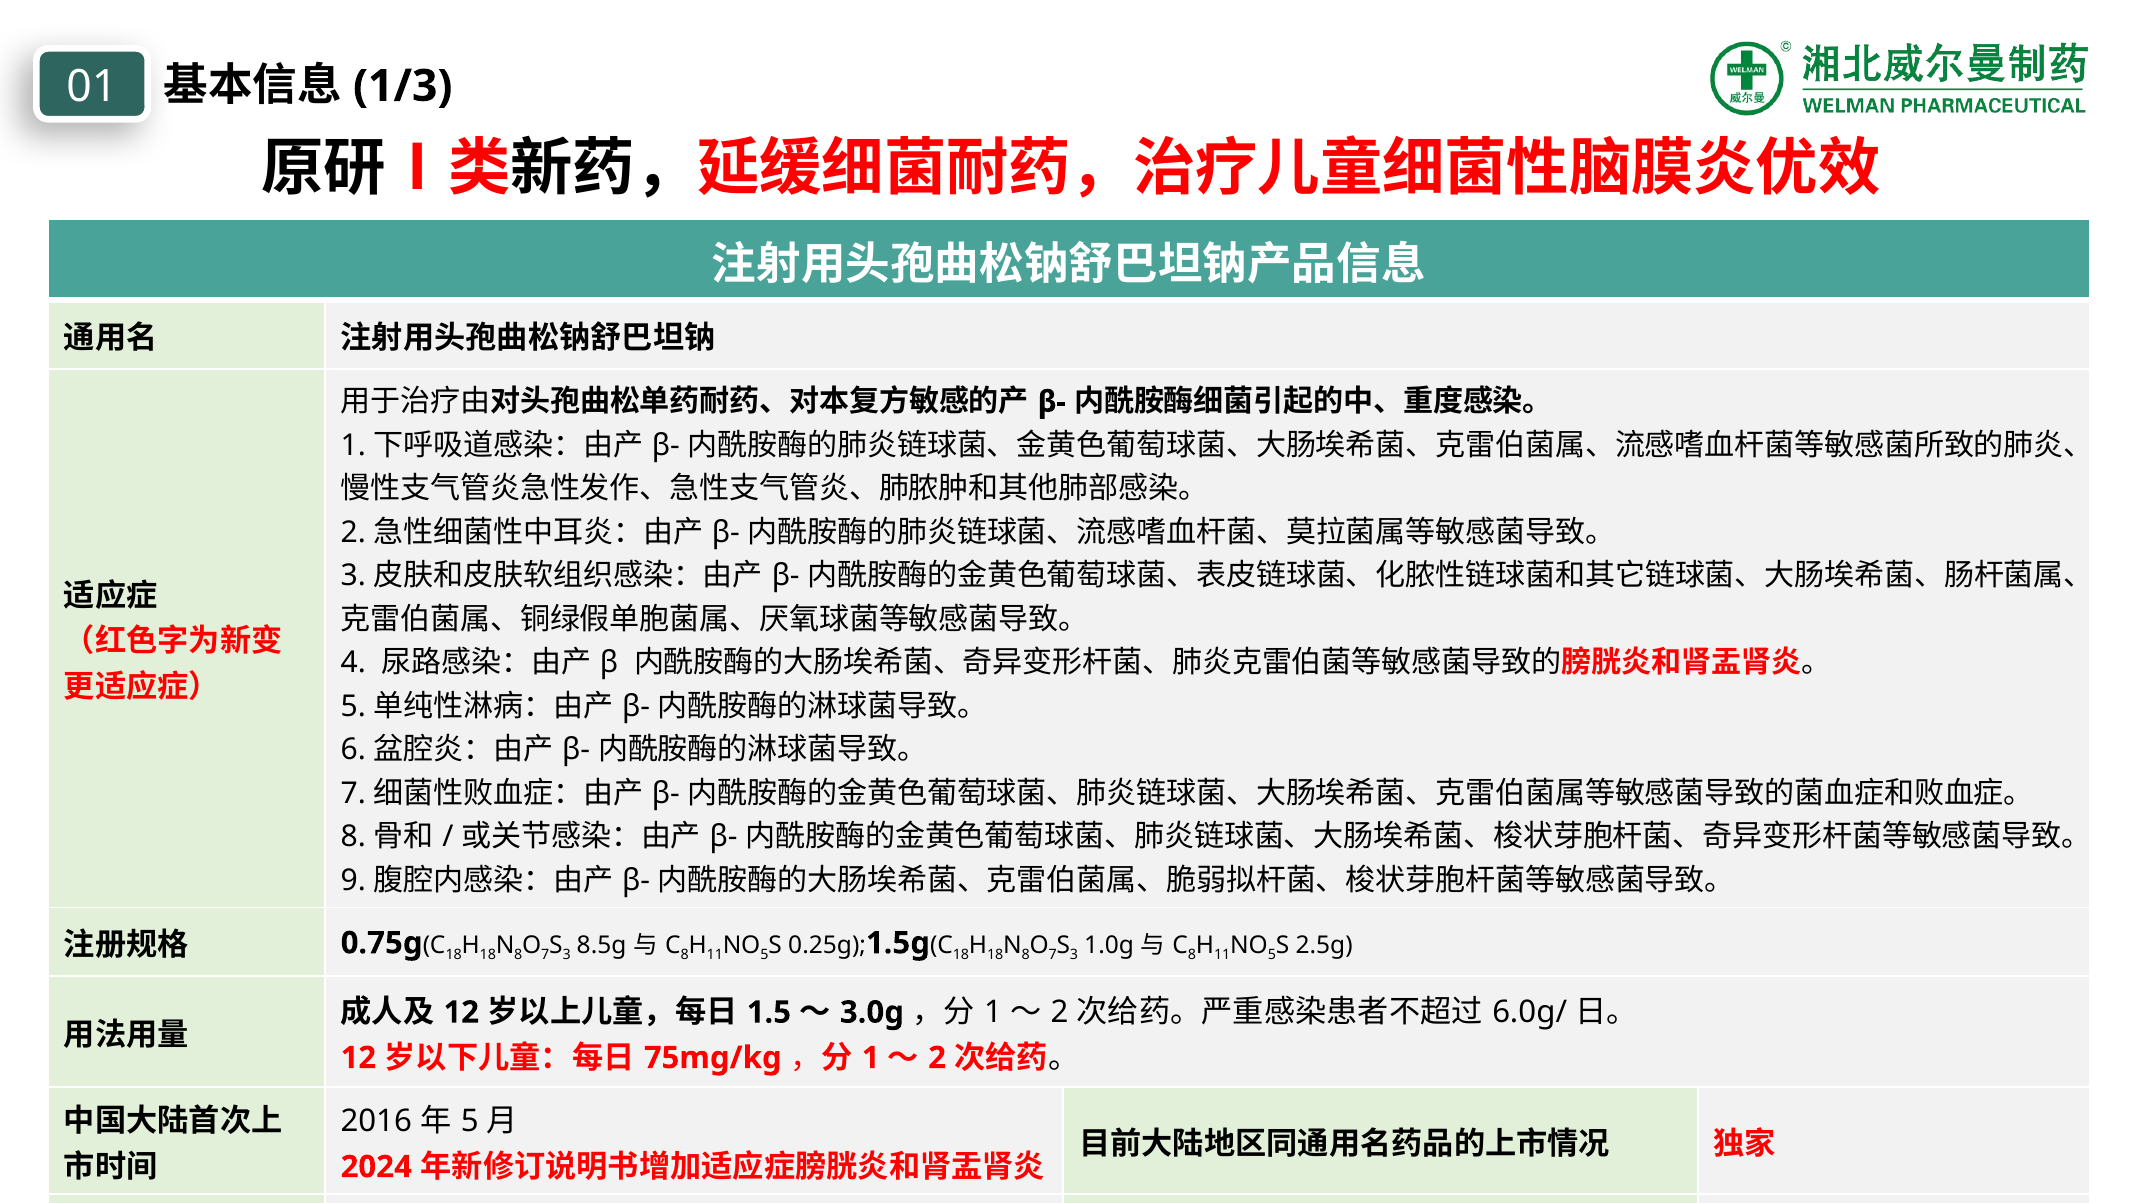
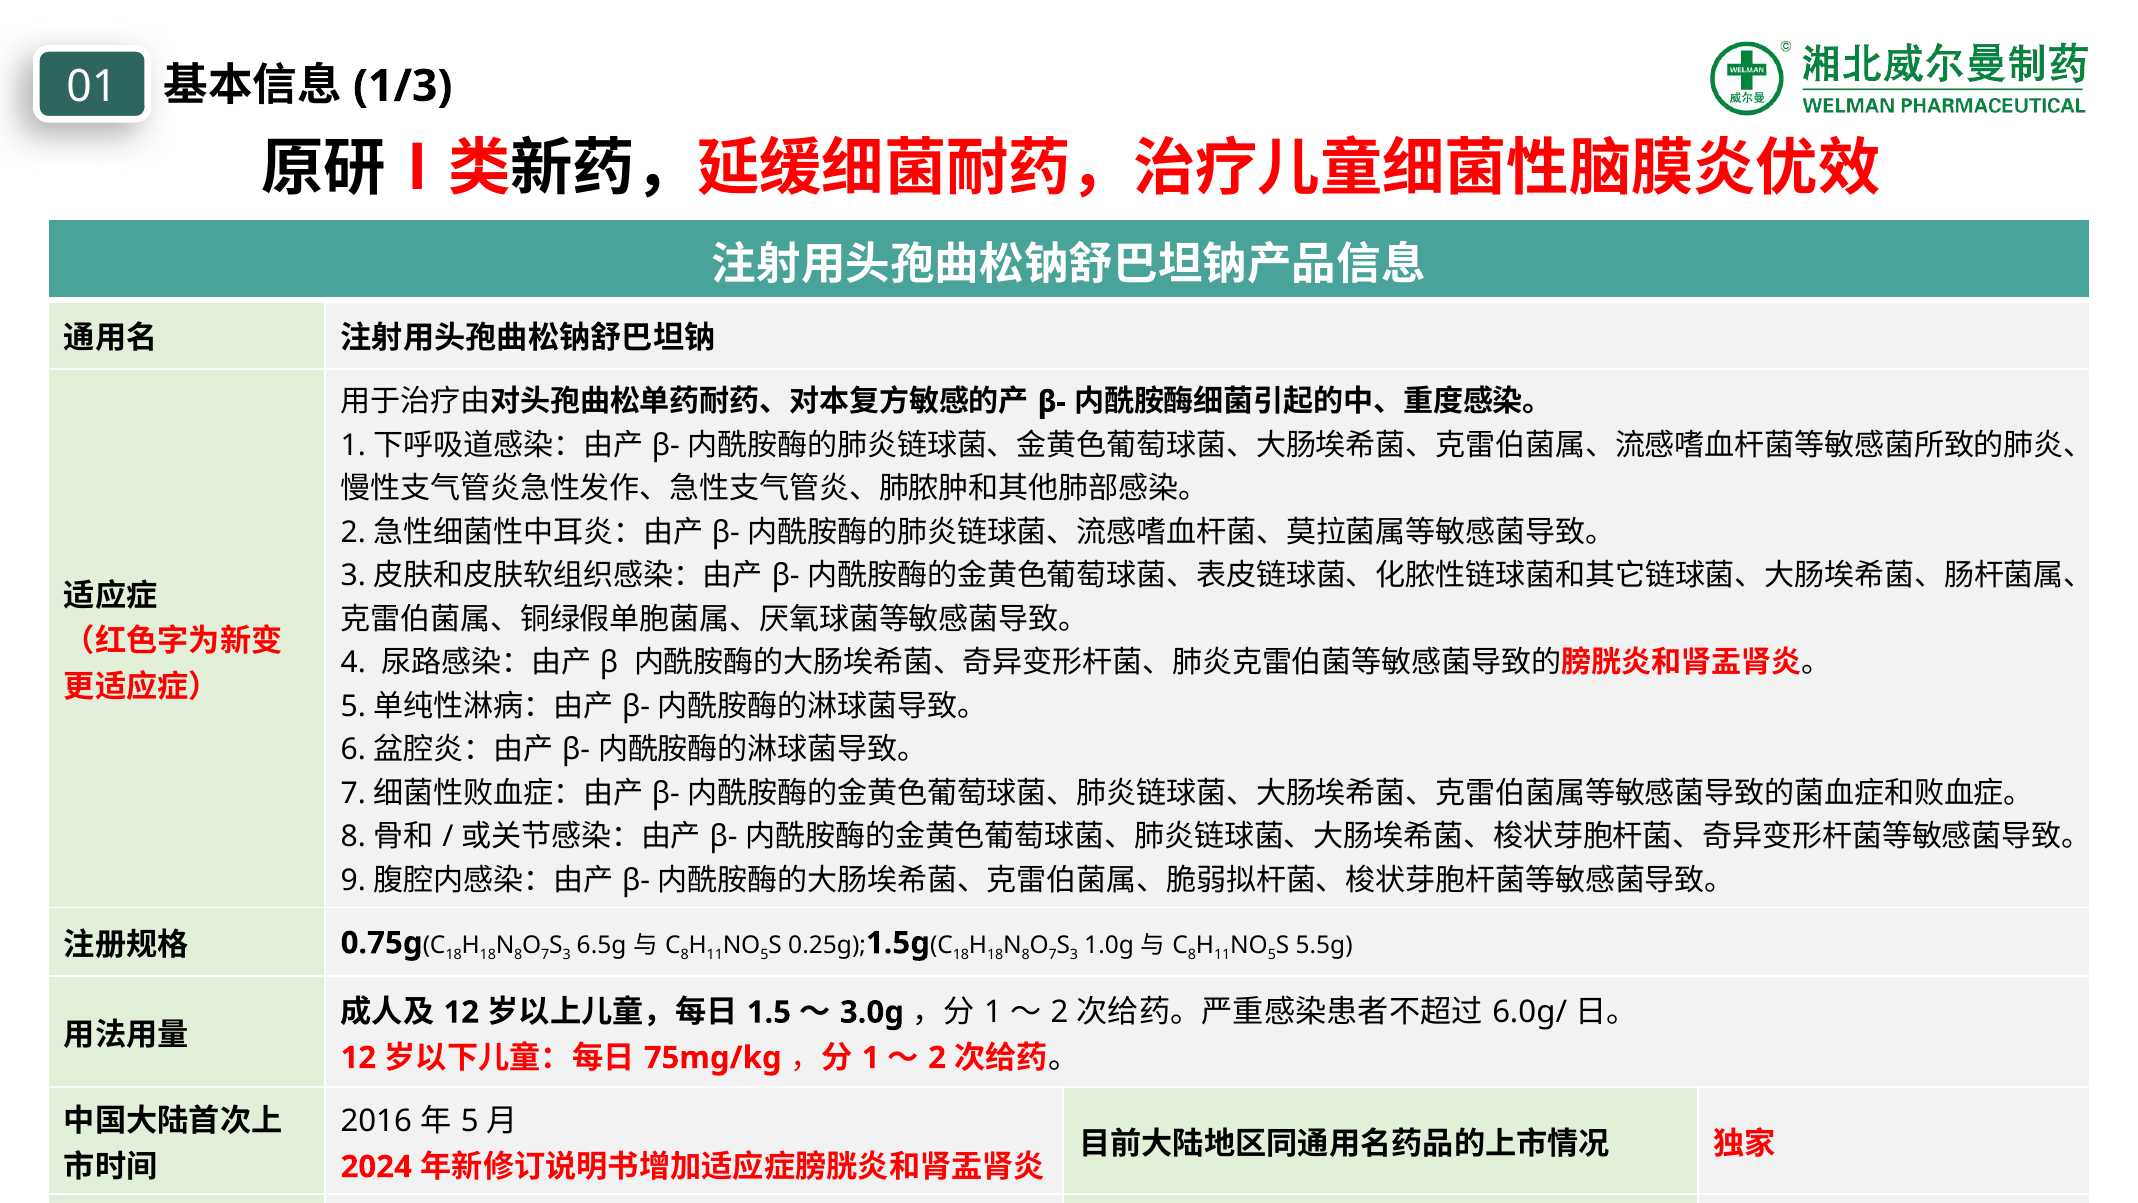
8.5g: 8.5g -> 6.5g (602, 945)
2.5g: 2.5g -> 5.5g (1324, 945)
